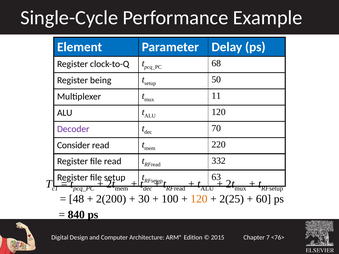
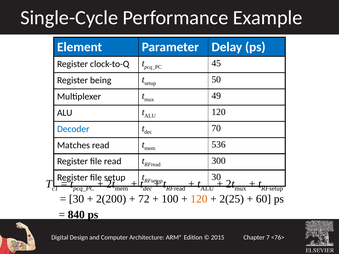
68: 68 -> 45 (216, 63)
11: 11 -> 49 (216, 96)
Decoder colour: purple -> blue (73, 129)
Consider: Consider -> Matches (73, 145)
220: 220 -> 536 (219, 145)
332: 332 -> 300 (219, 161)
63: 63 -> 30 (216, 177)
48: 48 -> 30 (77, 199)
30: 30 -> 72 (144, 199)
